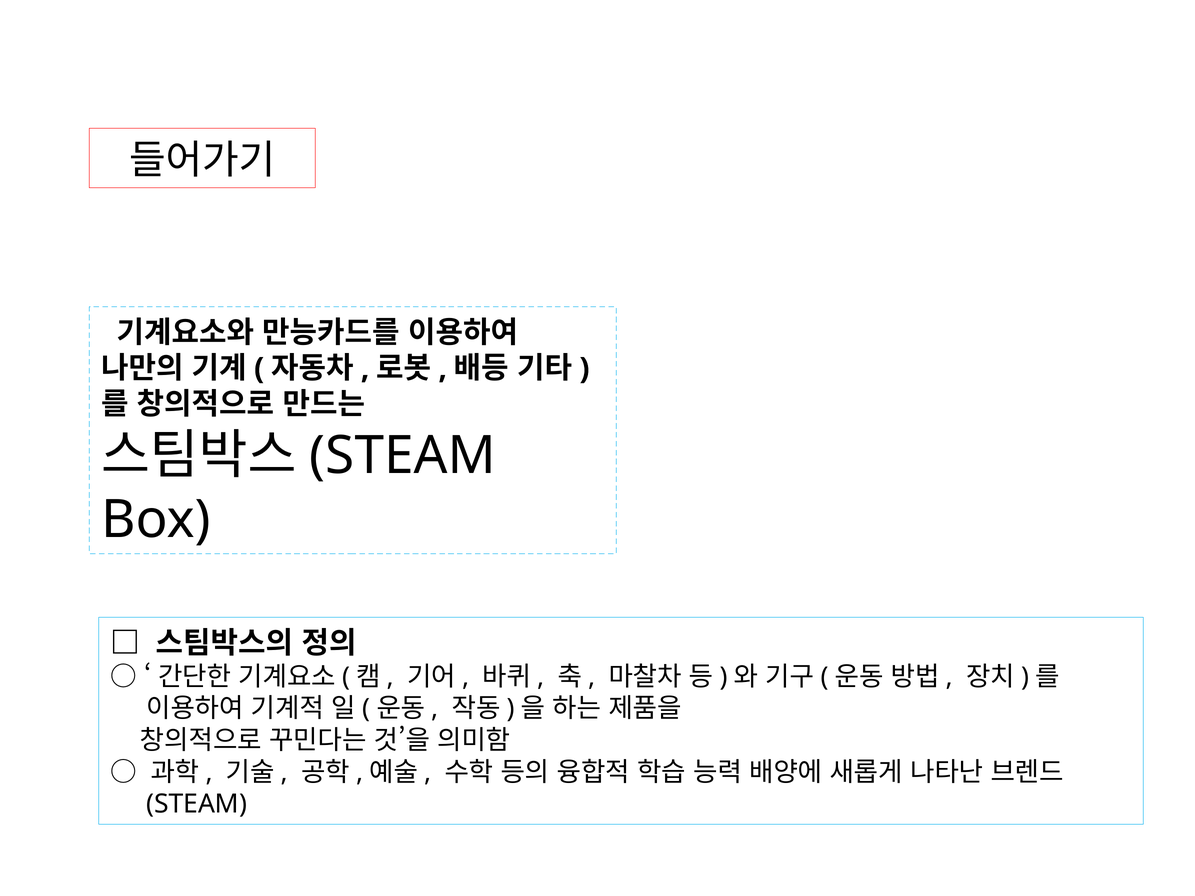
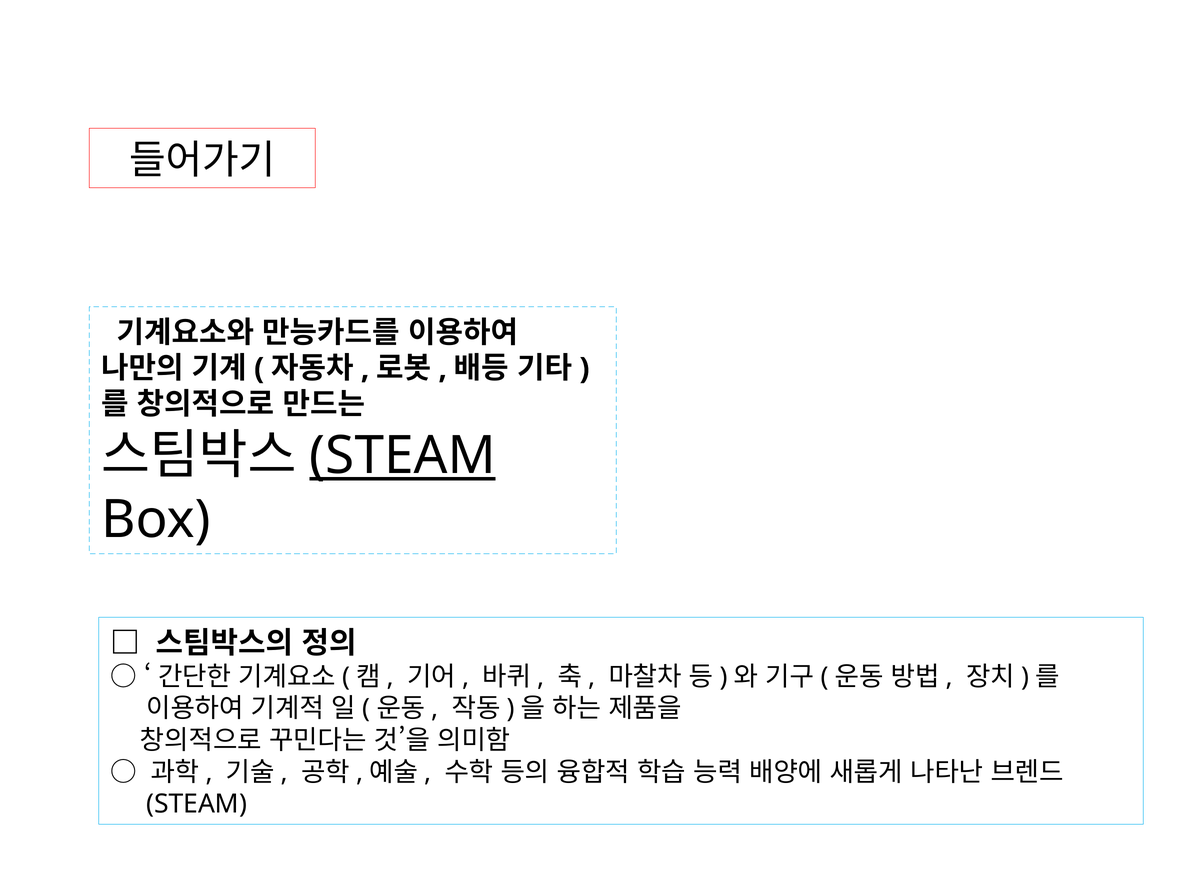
STEAM underline: none -> present (403, 456)
